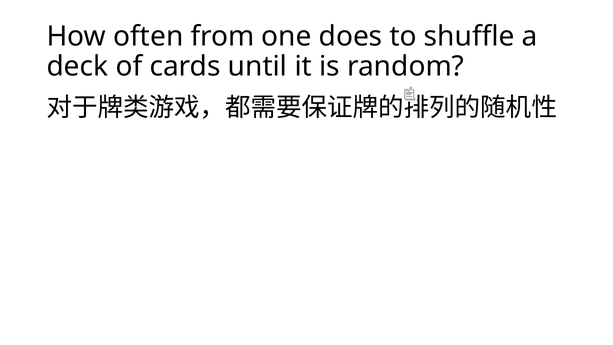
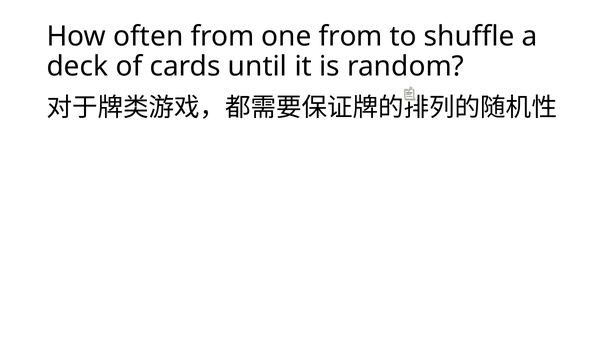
one does: does -> from (351, 36)
